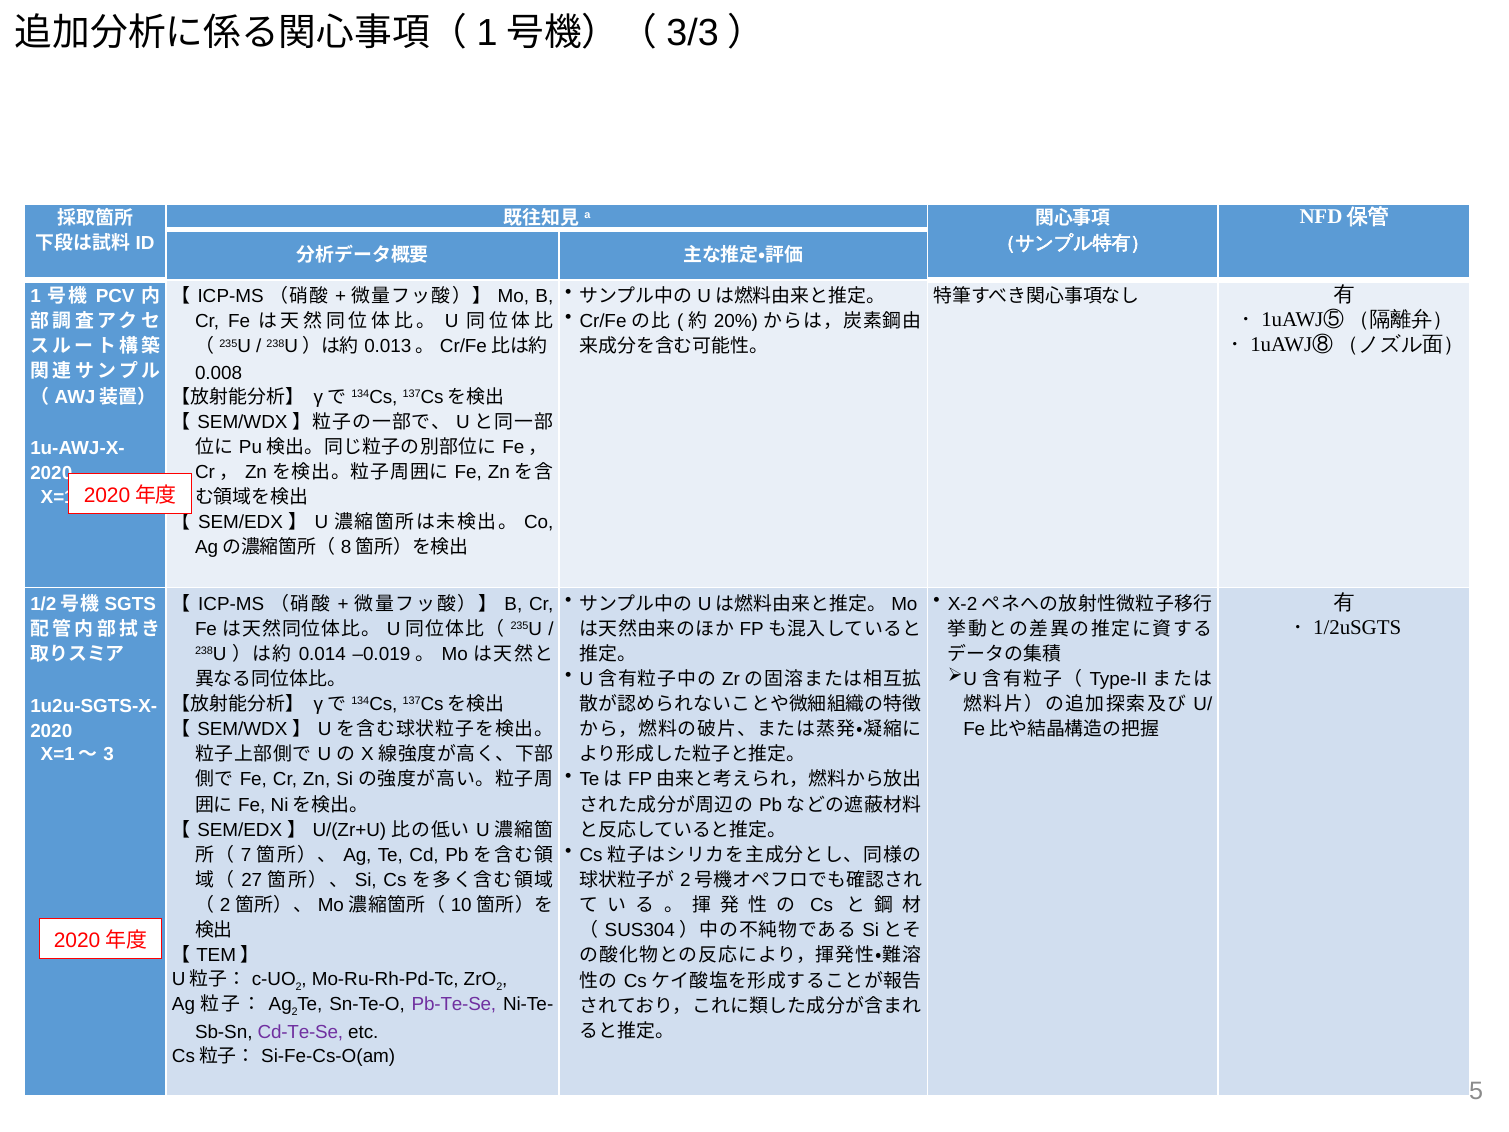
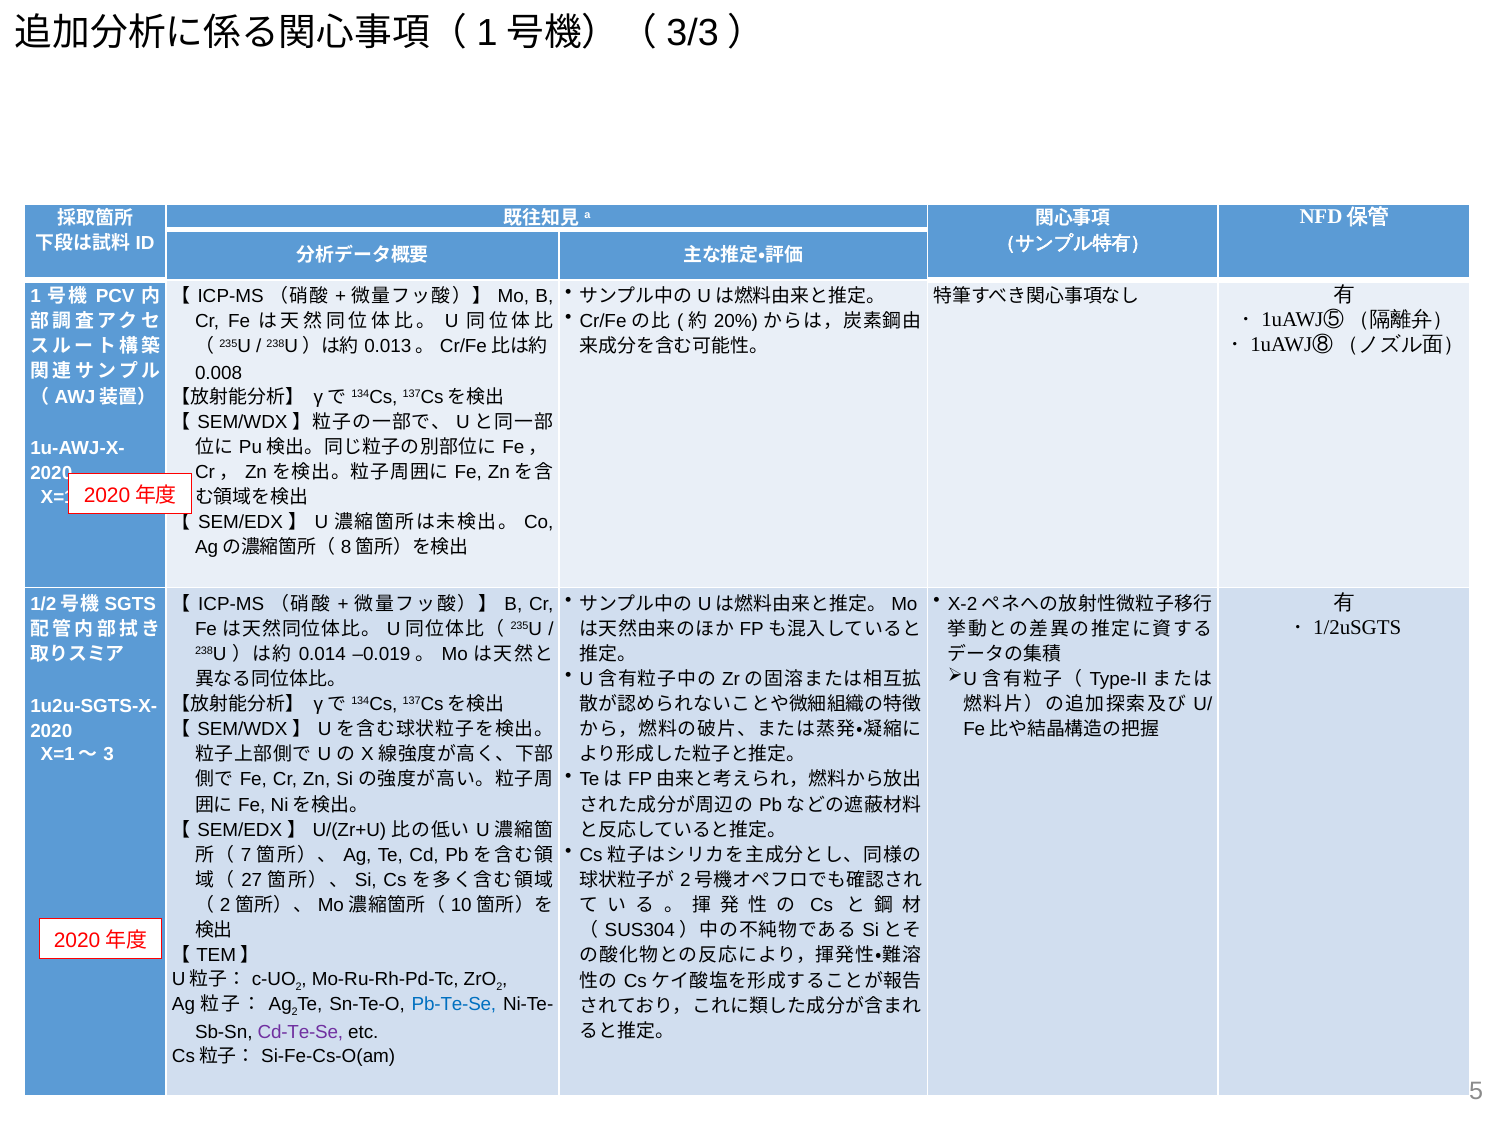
Pb-Te-Se colour: purple -> blue (454, 1004)
